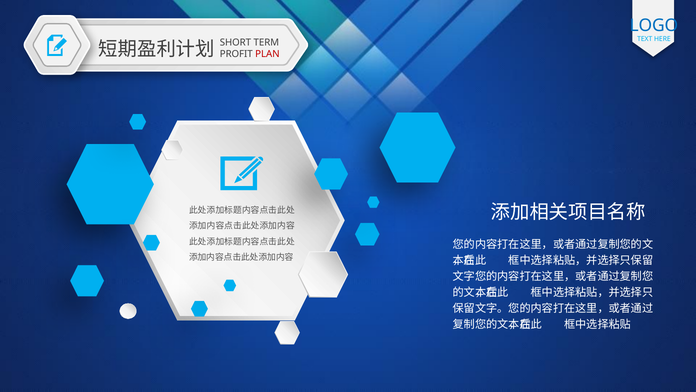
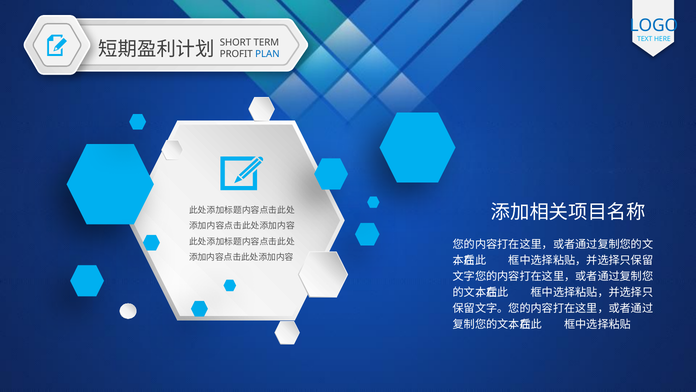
PLAN colour: red -> blue (267, 54)
